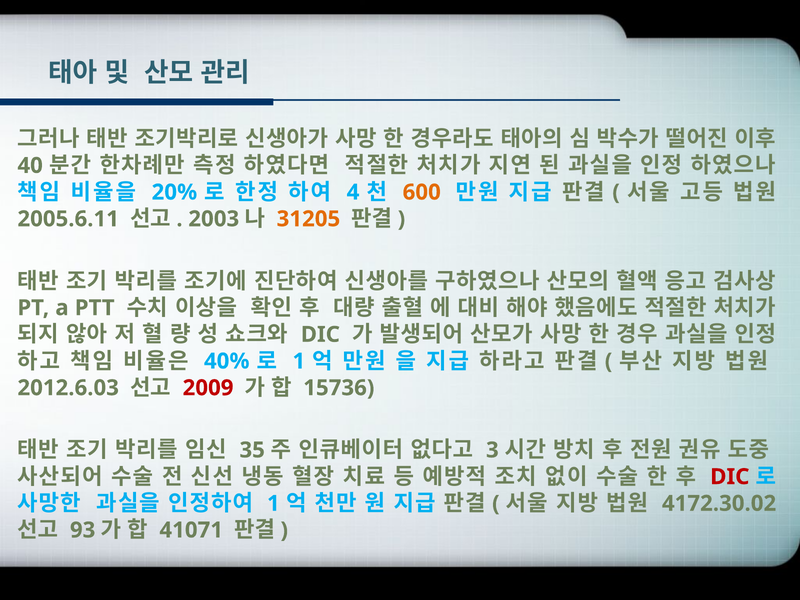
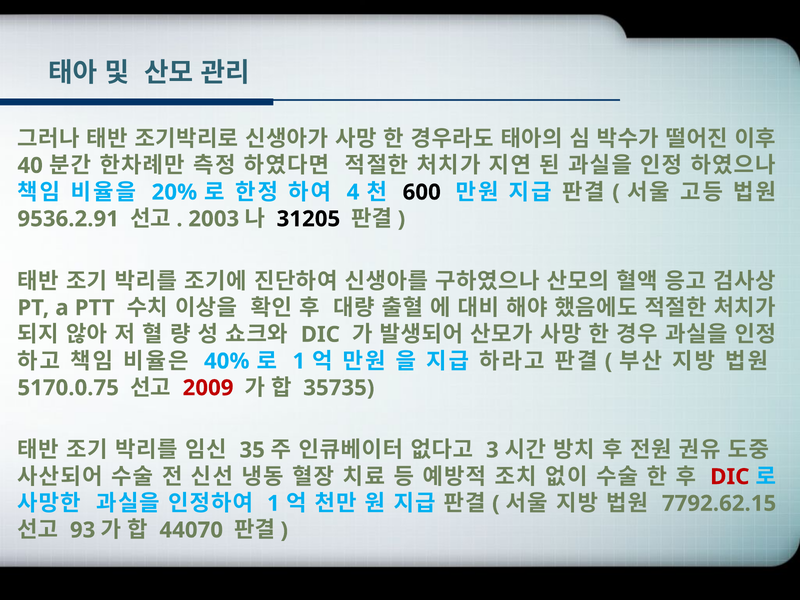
600 colour: orange -> black (422, 192)
2005.6.11: 2005.6.11 -> 9536.2.91 (68, 219)
31205 colour: orange -> black (308, 219)
2012.6.03: 2012.6.03 -> 5170.0.75 (68, 388)
15736: 15736 -> 35735 (339, 388)
4172.30.02: 4172.30.02 -> 7792.62.15 (719, 503)
41071: 41071 -> 44070 (191, 530)
